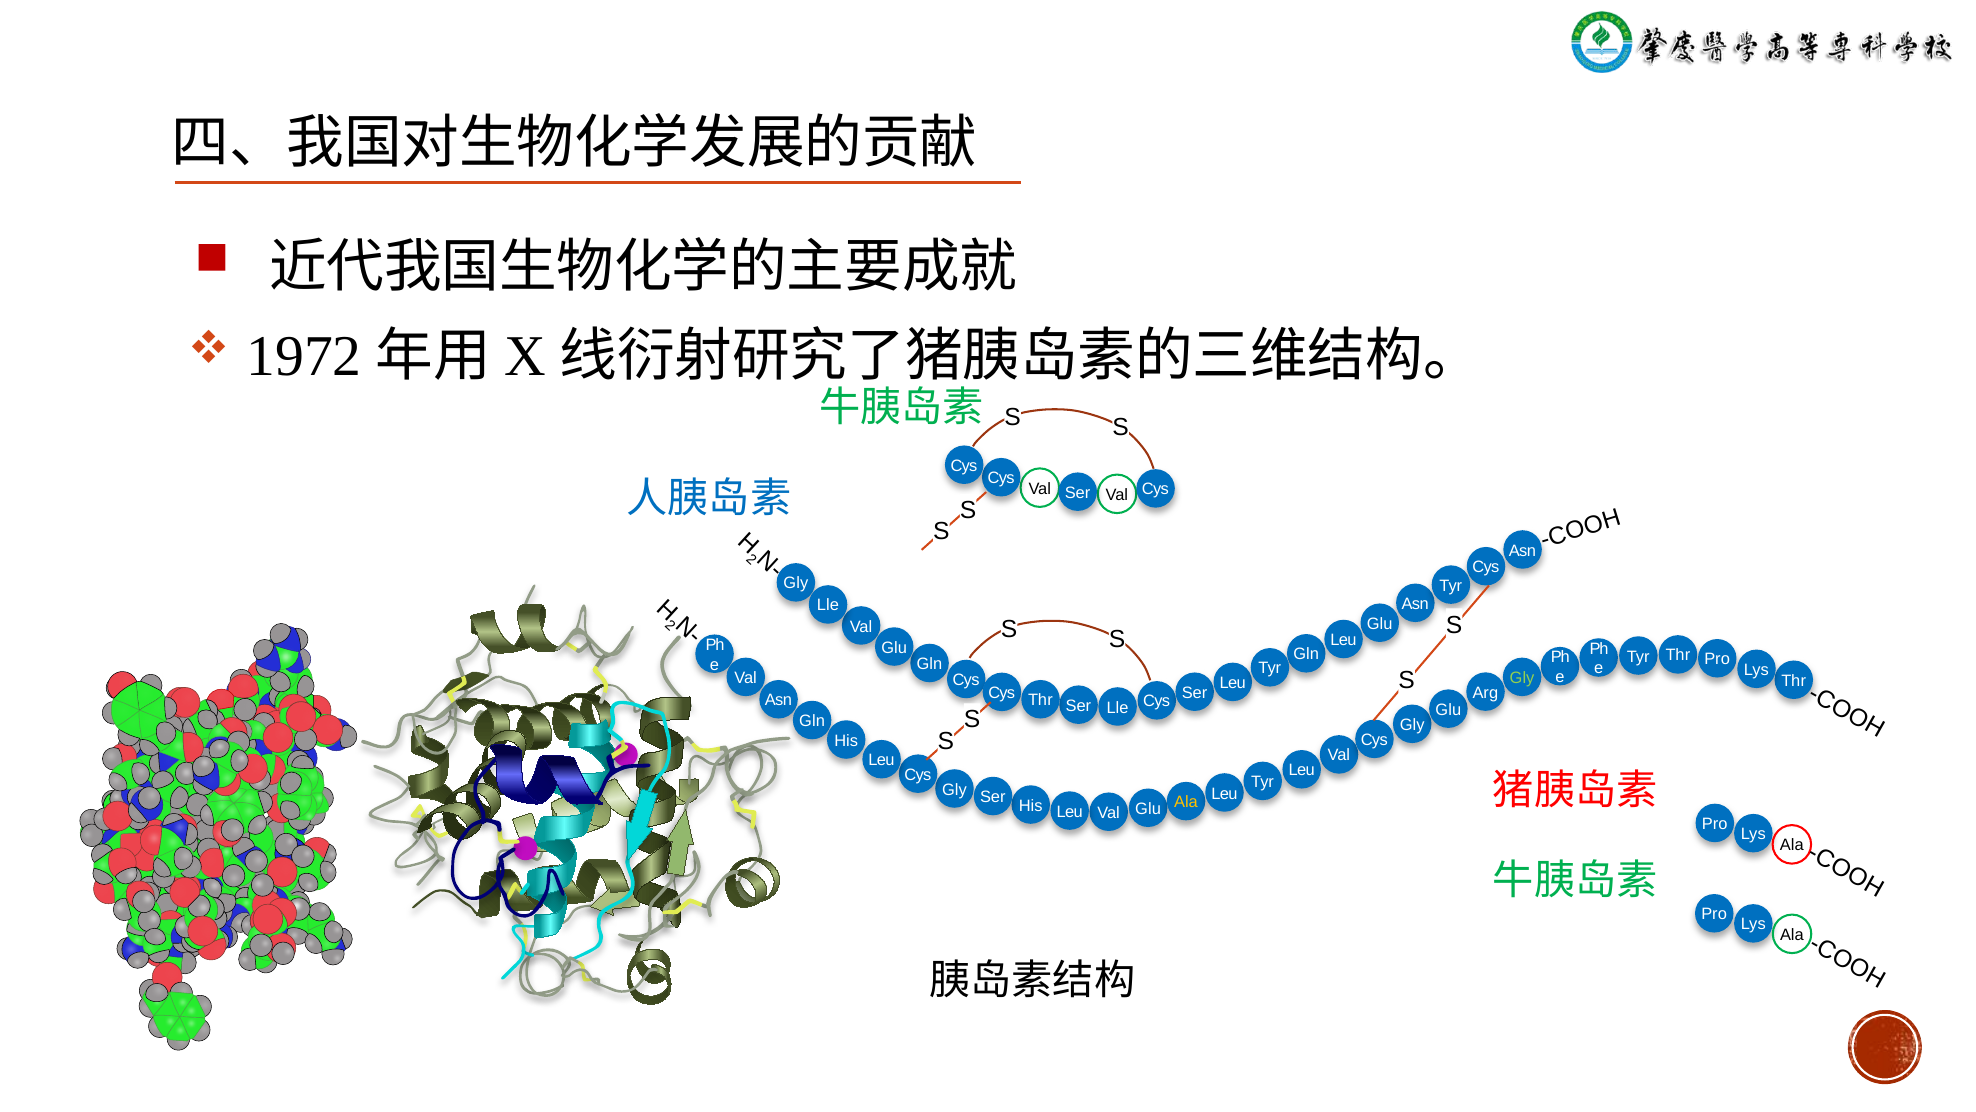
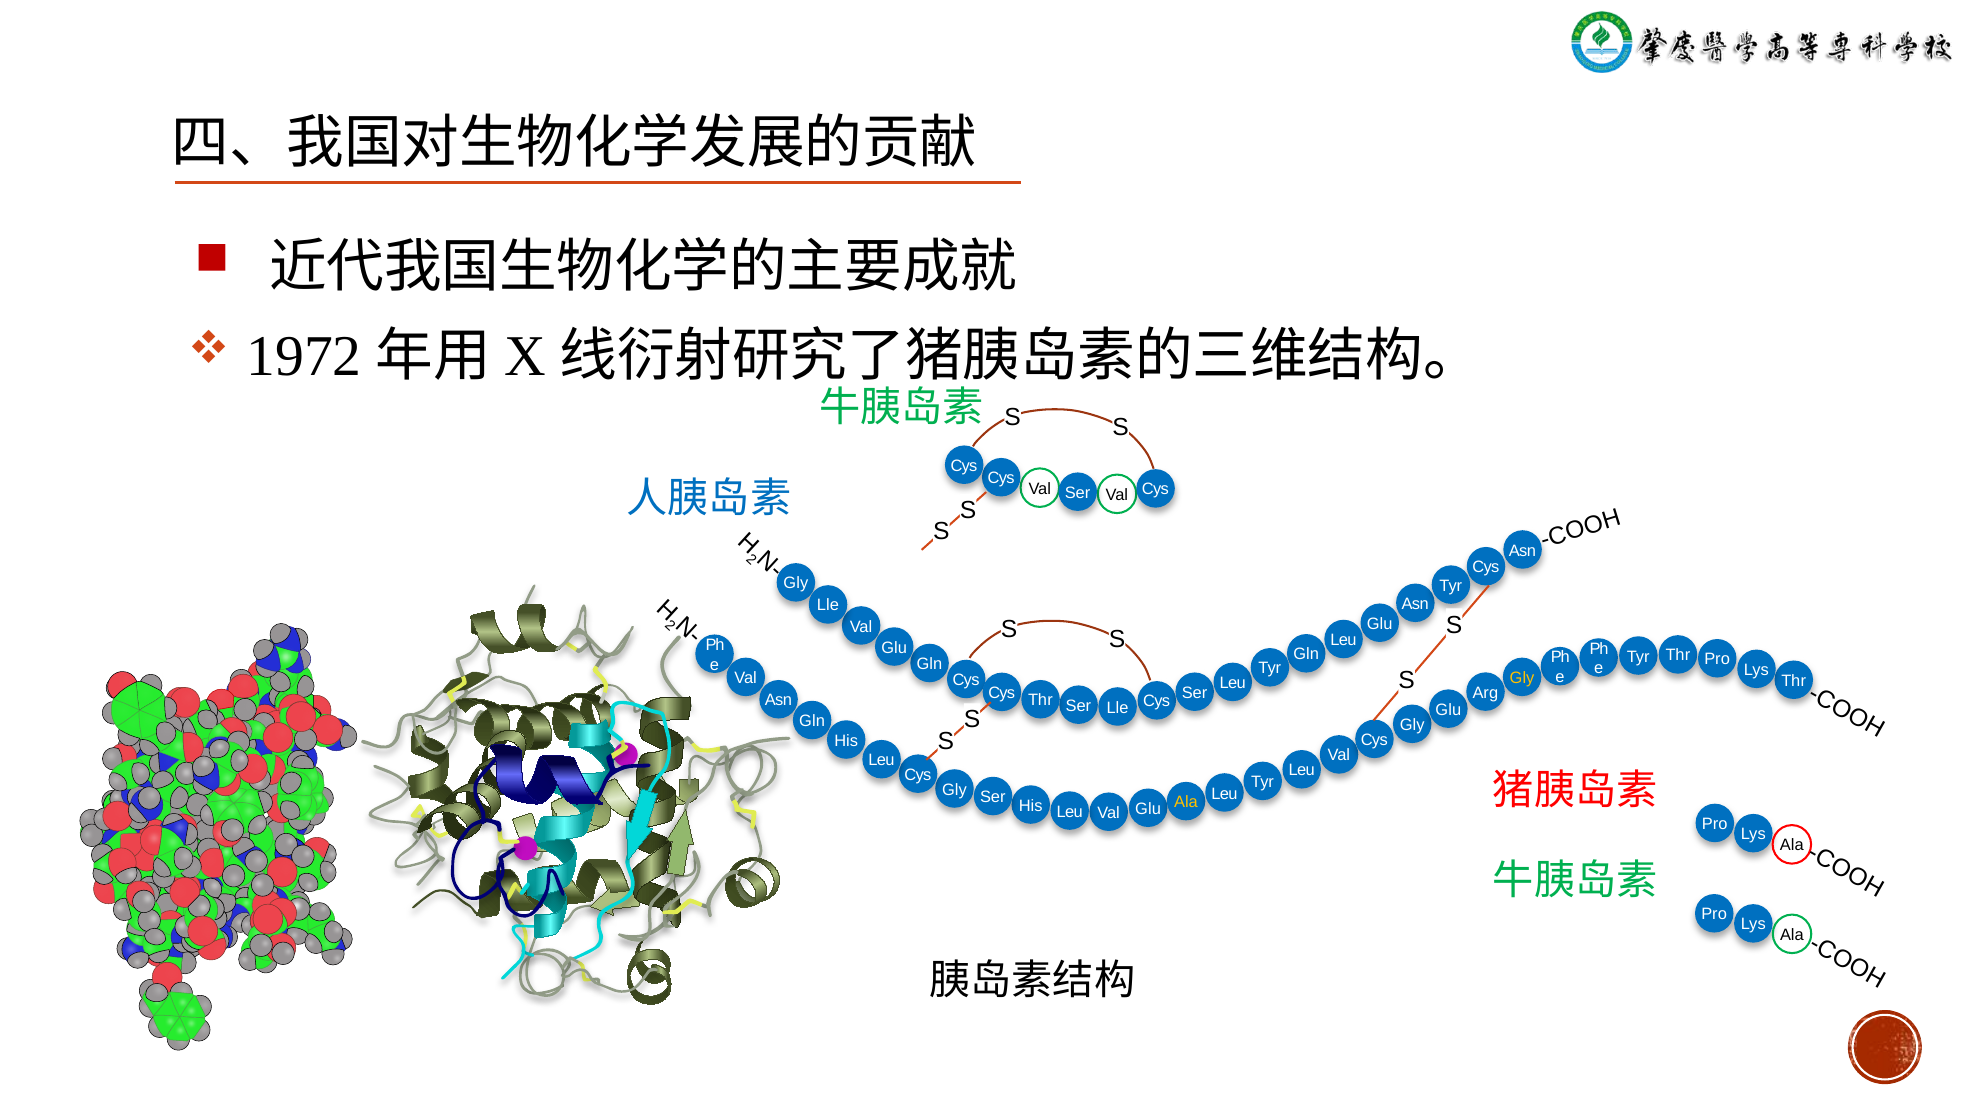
Gly colour: light green -> yellow (1522, 678)
